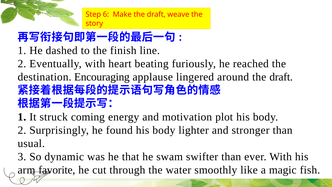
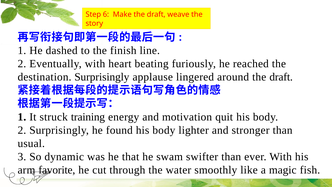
destination Encouraging: Encouraging -> Surprisingly (102, 77)
coming: coming -> training (88, 117)
plot: plot -> quit (224, 117)
